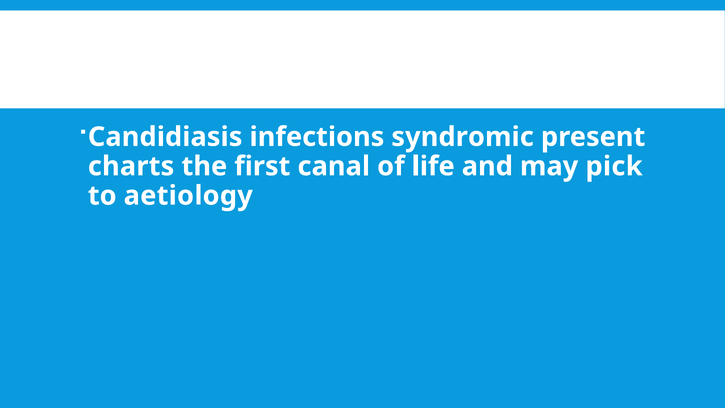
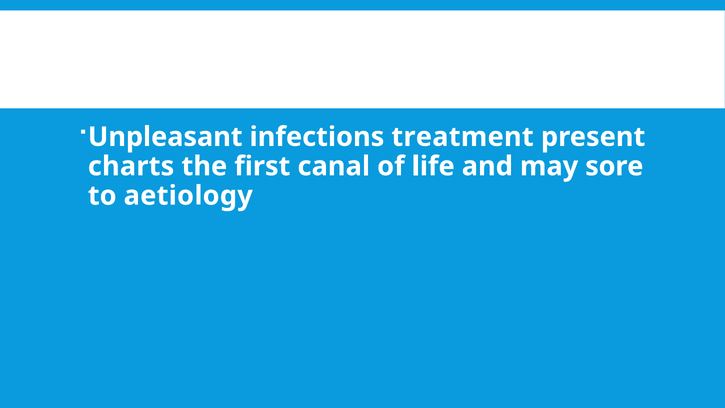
Candidiasis: Candidiasis -> Unpleasant (165, 137)
syndromic: syndromic -> treatment (463, 137)
pick: pick -> sore (614, 166)
